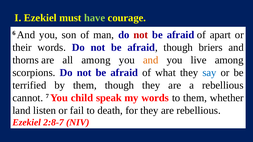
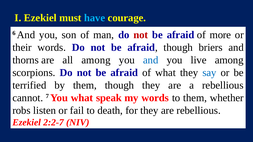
have colour: light green -> light blue (95, 18)
apart: apart -> more (220, 35)
and colour: orange -> blue (151, 60)
You child: child -> what (82, 98)
land: land -> robs (21, 111)
2:8-7: 2:8-7 -> 2:2-7 (53, 123)
